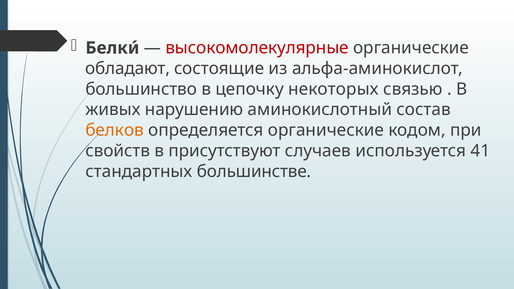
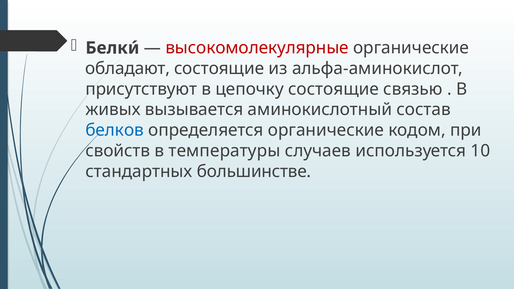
большинство: большинство -> присутствуют (141, 89)
цепочку некоторых: некоторых -> состоящие (334, 89)
нарушению: нарушению -> вызывается (194, 110)
белков colour: orange -> blue (115, 130)
присутствуют: присутствуют -> температуры (225, 151)
41: 41 -> 10 (480, 151)
